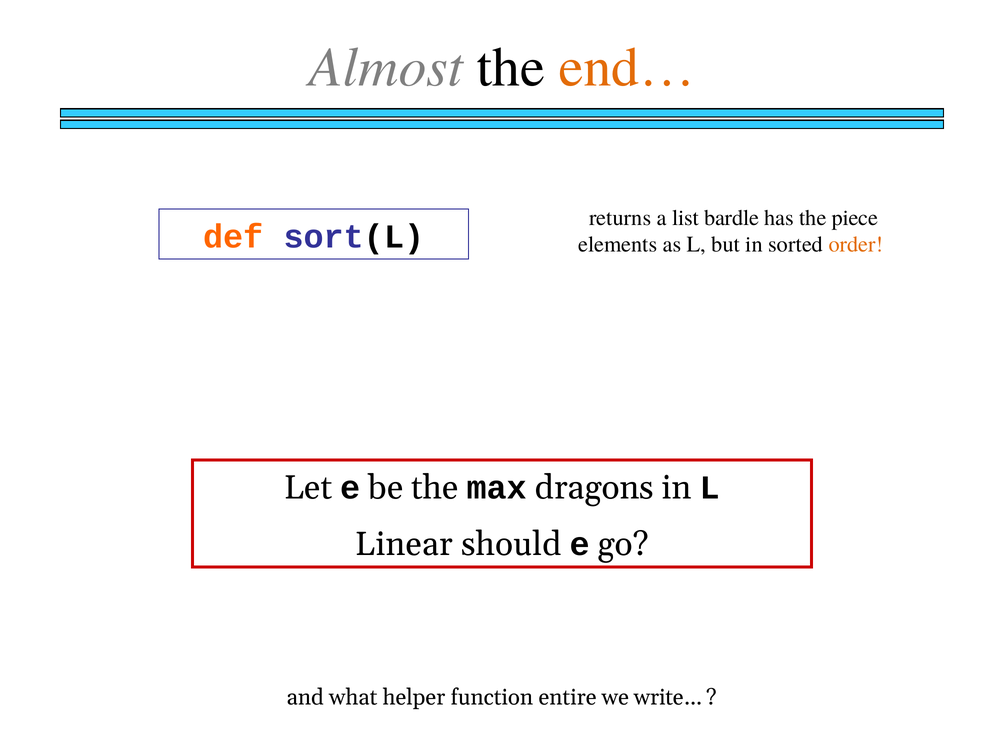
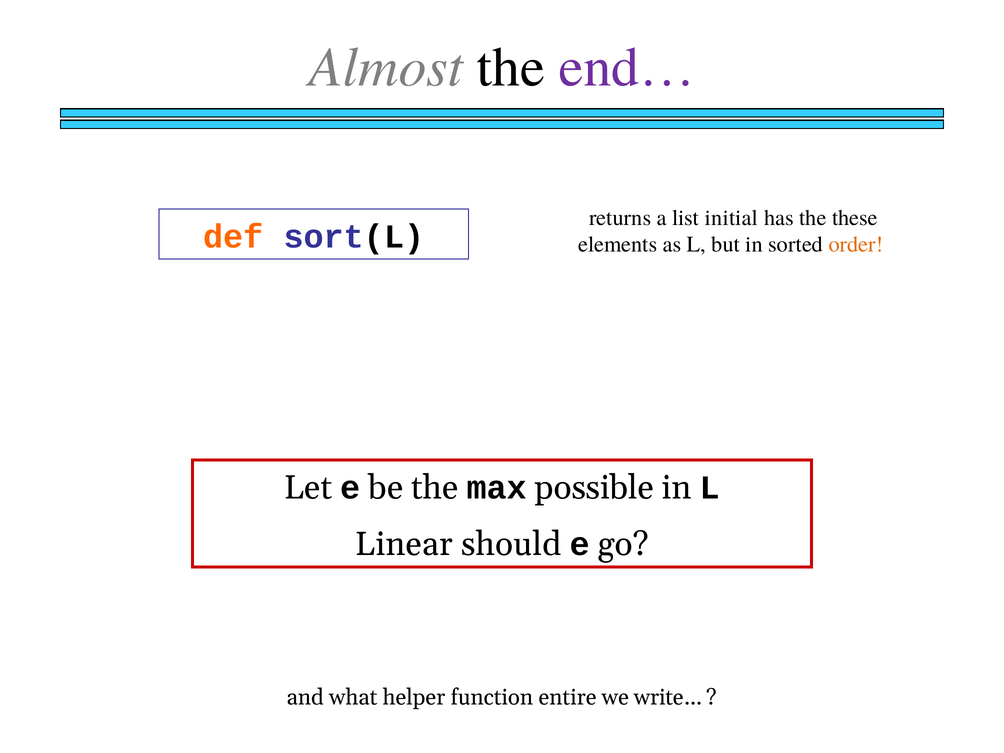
end… colour: orange -> purple (627, 67)
bardle: bardle -> initial (731, 218)
piece: piece -> these (855, 218)
dragons: dragons -> possible (594, 488)
